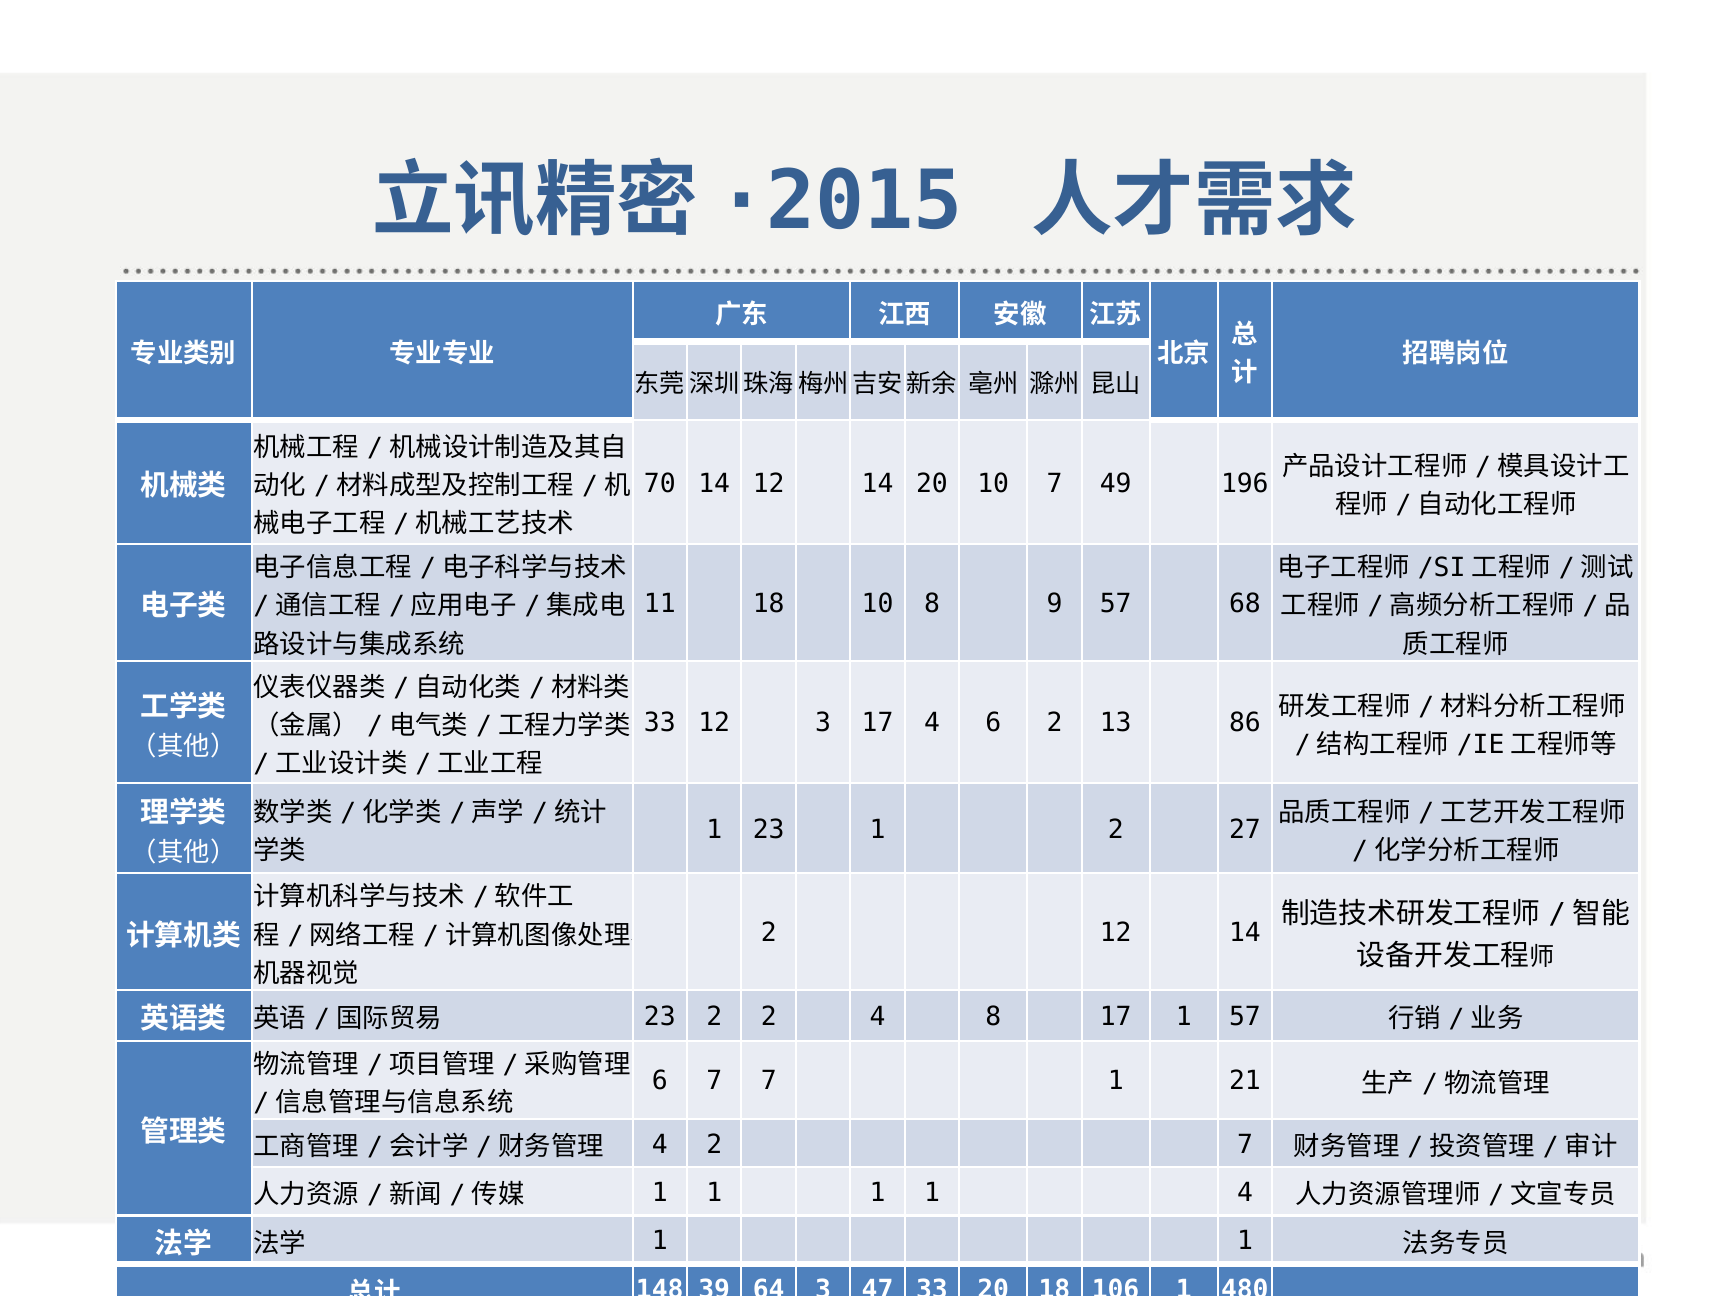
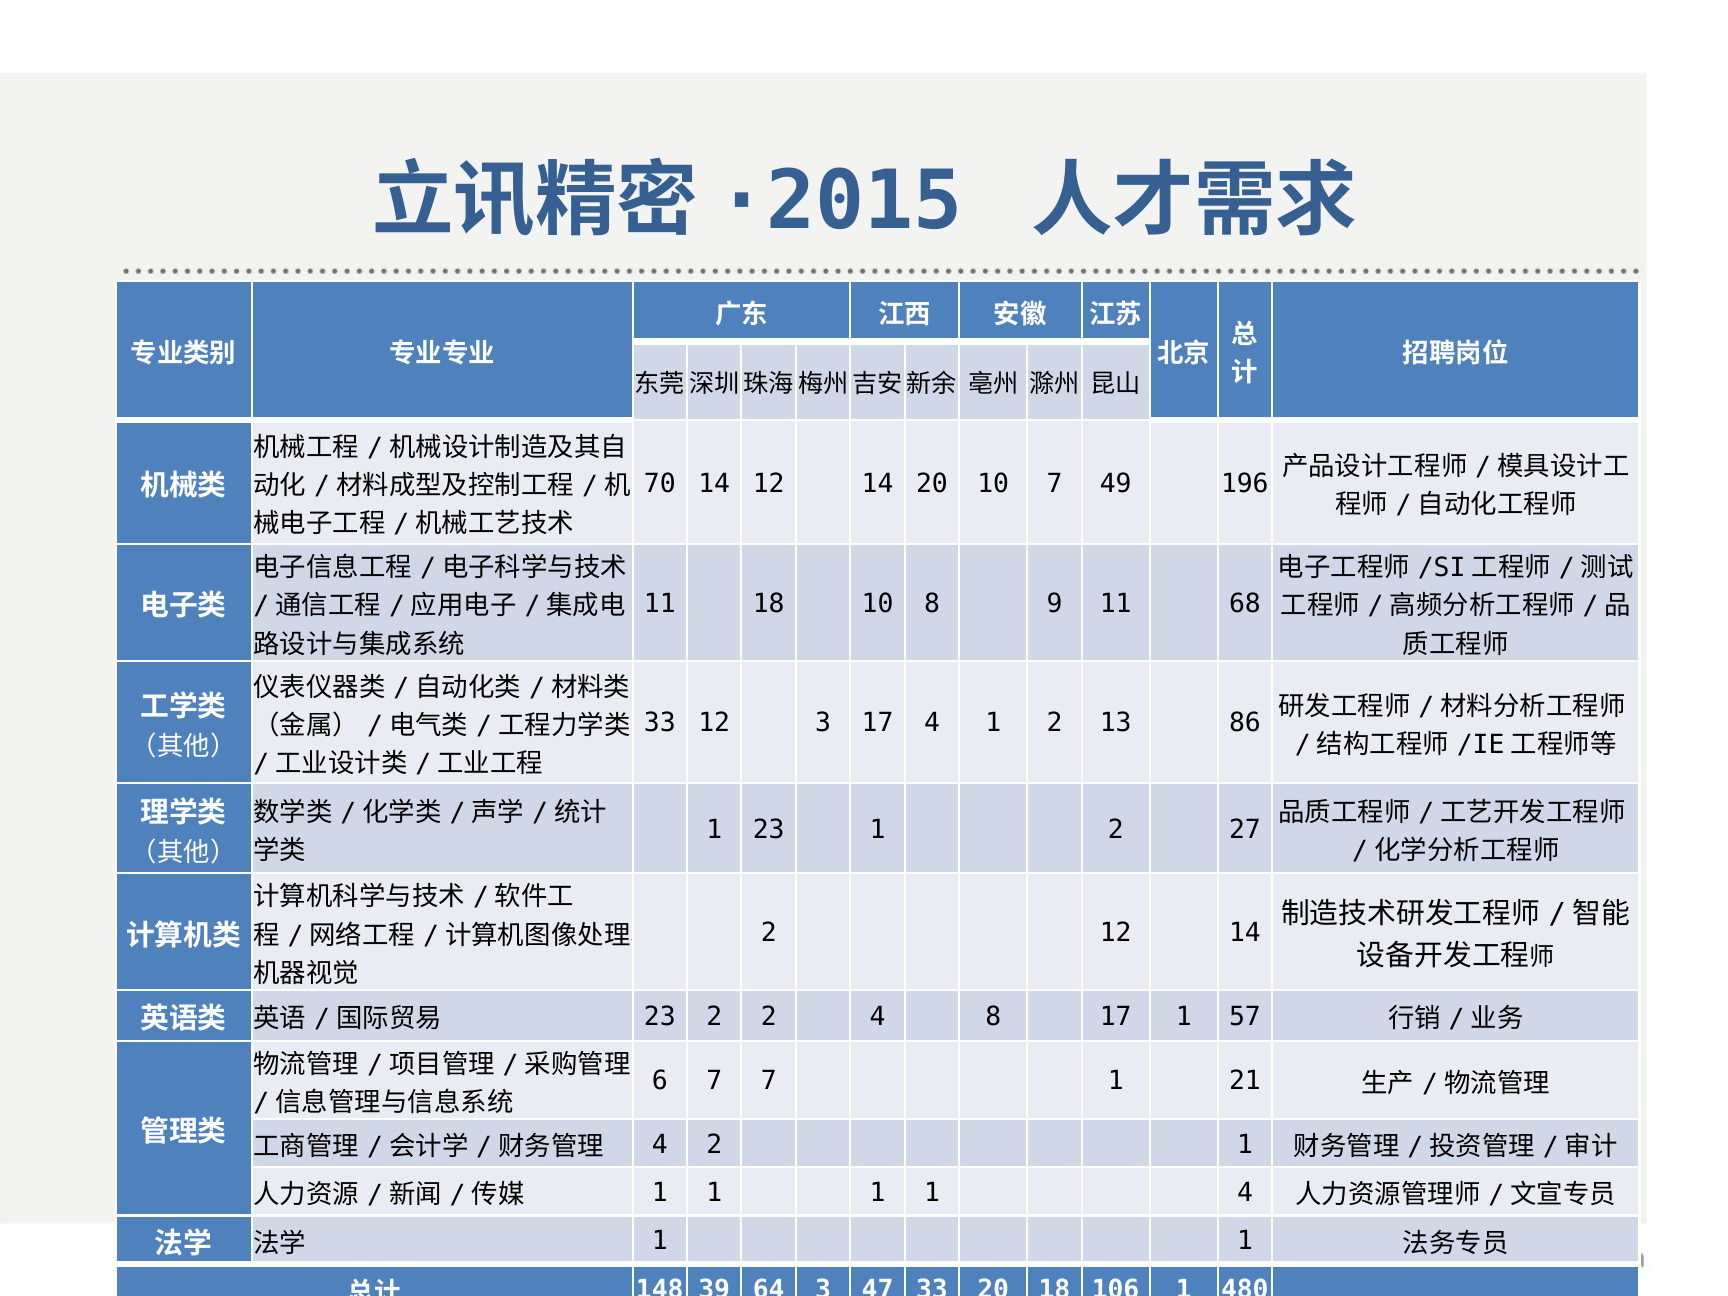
9 57: 57 -> 11 (1116, 604)
4 6: 6 -> 1 (993, 723)
2 7: 7 -> 1 (1245, 1144)
